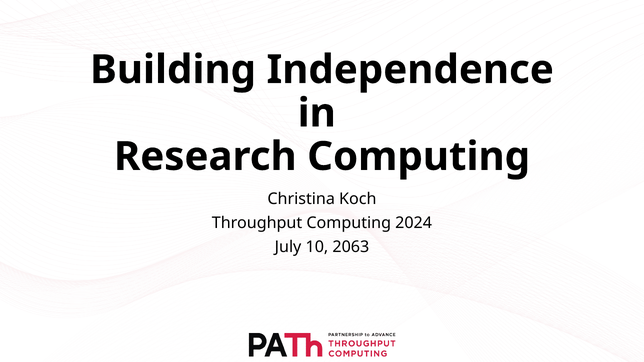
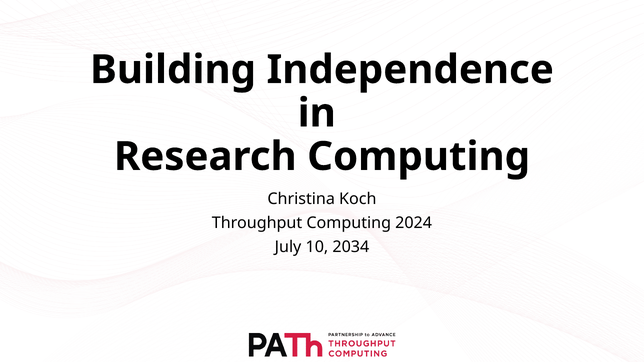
2063: 2063 -> 2034 (351, 247)
